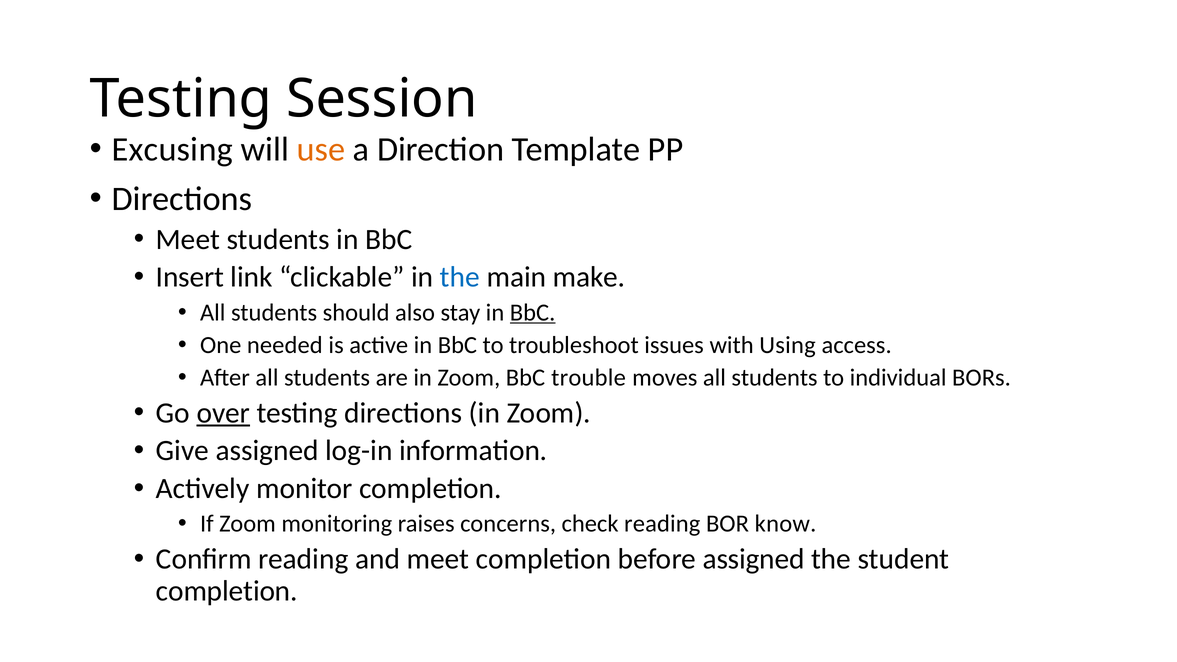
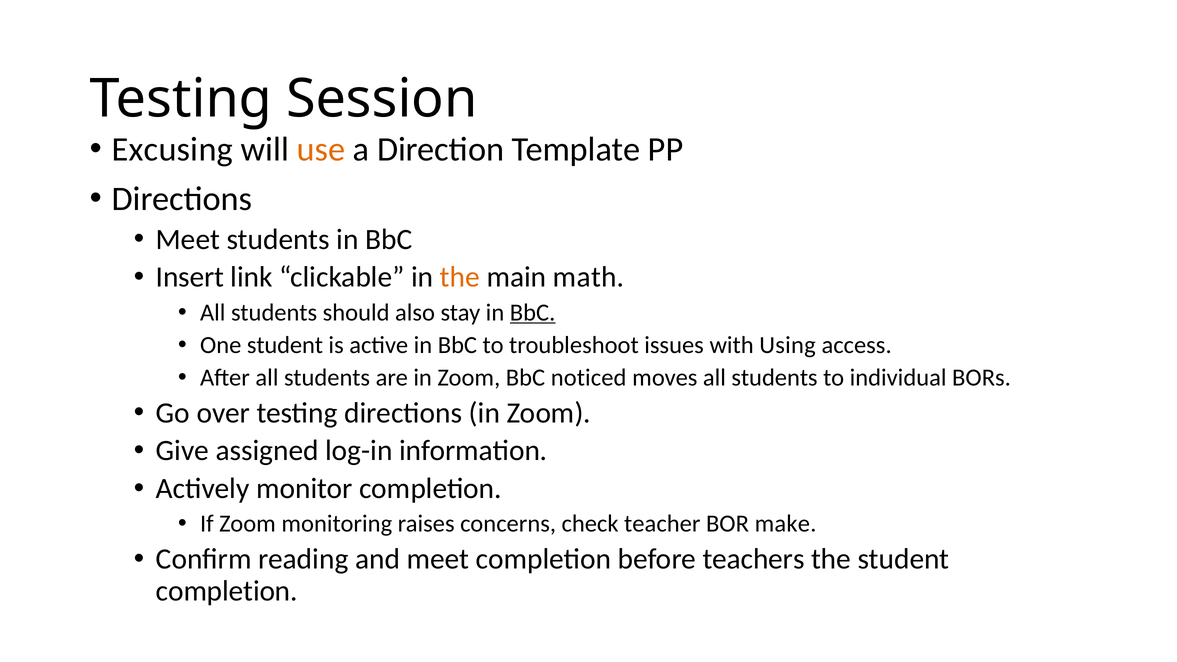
the colour: blue -> orange (460, 277)
make: make -> math (589, 277)
One needed: needed -> student (285, 345)
trouble: trouble -> noticed (589, 378)
over underline: present -> none (223, 413)
check reading: reading -> teacher (662, 524)
know: know -> make (786, 524)
before assigned: assigned -> teachers (754, 559)
